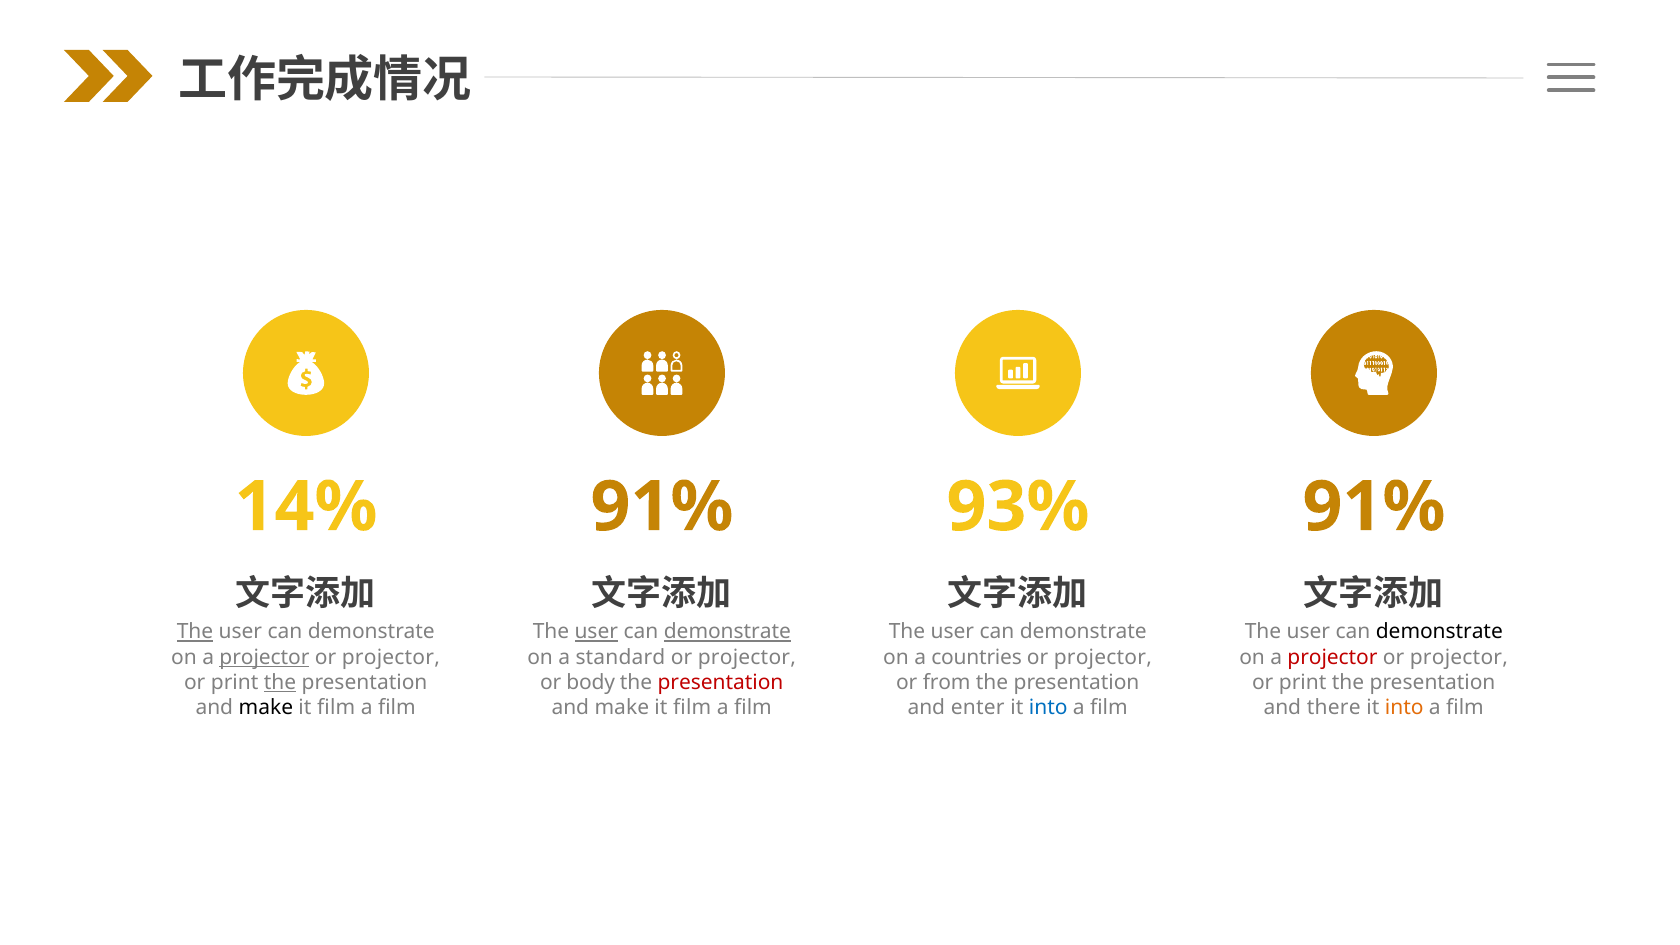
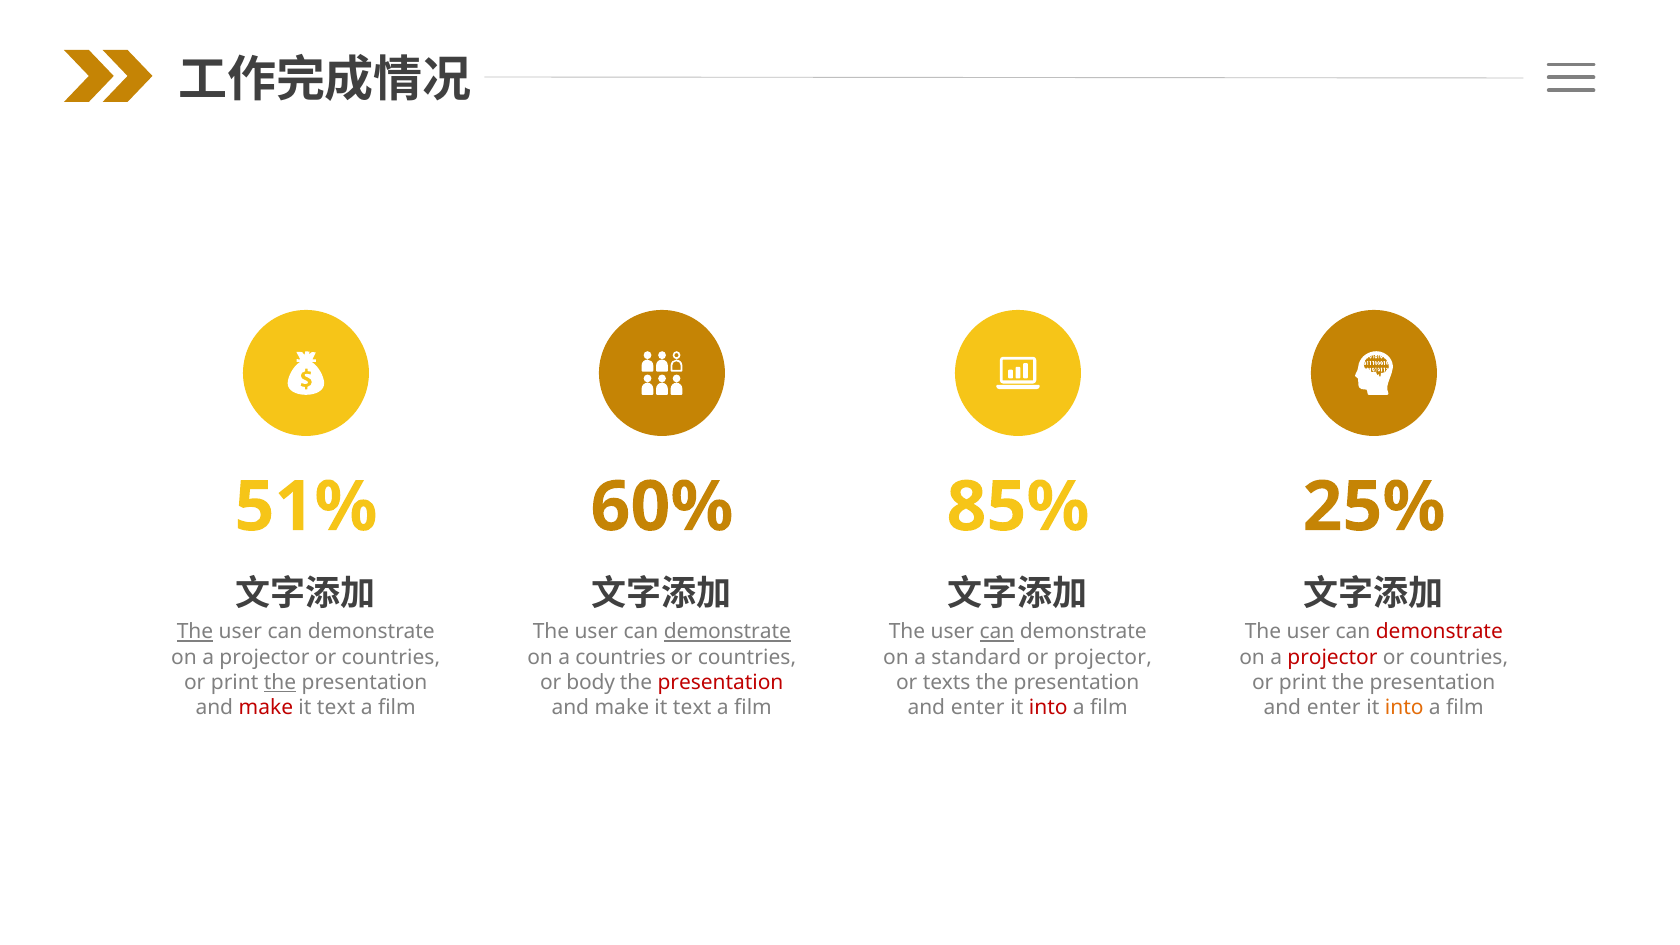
14%: 14% -> 51% (306, 507)
91%: 91% -> 60% (662, 507)
93%: 93% -> 85% (1018, 507)
91%: 91% -> 25% (1374, 507)
user underline: present -> none (596, 632)
can underline: none -> present (997, 632)
demonstrate colour: black -> red (1439, 632)
projector underline: present -> none (265, 657)
projector: projector -> countries (391, 657)
a standard: standard -> countries (621, 657)
projector: projector -> countries (747, 657)
countries: countries -> standard (976, 657)
projector: projector -> countries (1459, 657)
from: from -> texts (947, 682)
make colour: black -> red (266, 708)
film: film -> text (336, 708)
film: film -> text (692, 708)
into colour: blue -> red (1048, 708)
there: there -> enter (1334, 708)
